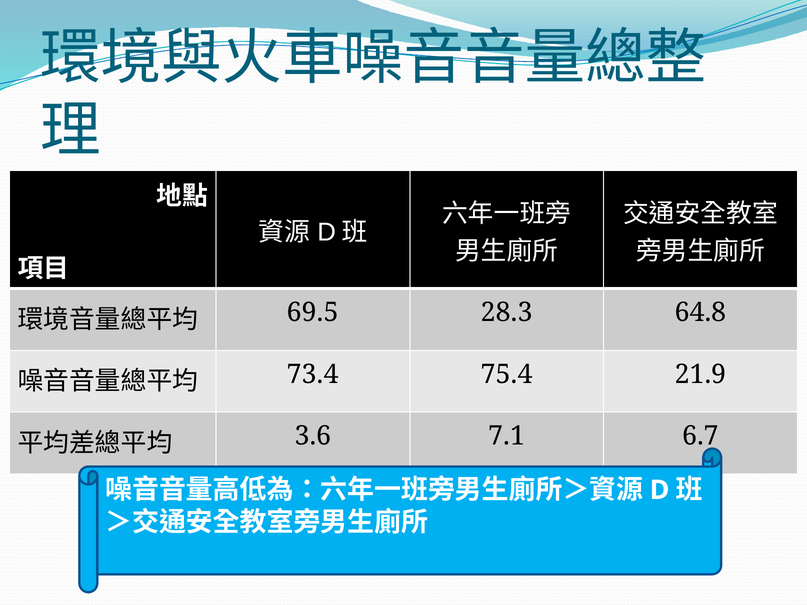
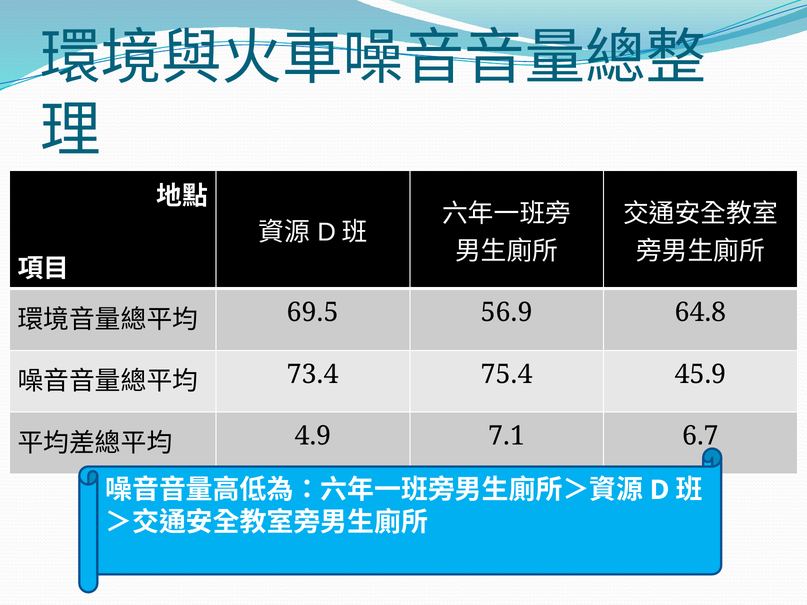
28.3: 28.3 -> 56.9 (507, 313)
21.9: 21.9 -> 45.9 (701, 374)
3.6: 3.6 -> 4.9 (313, 436)
